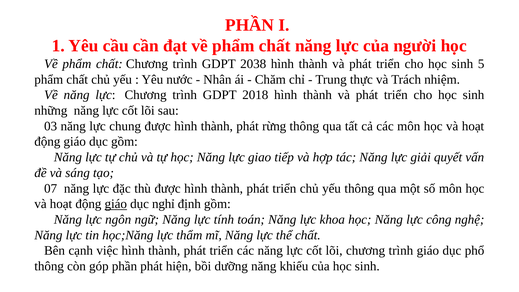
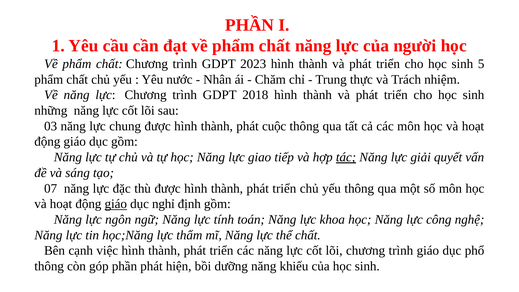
2038: 2038 -> 2023 (253, 64)
rừng: rừng -> cuộc (274, 126)
tác underline: none -> present (346, 157)
